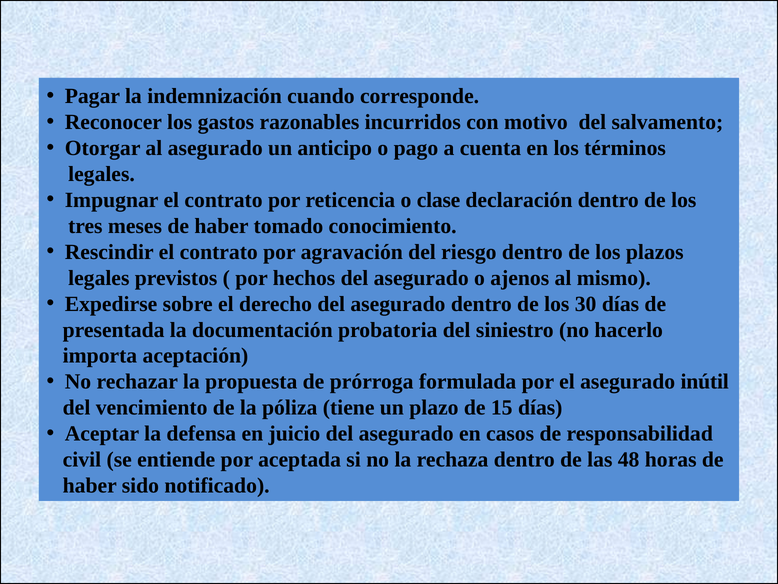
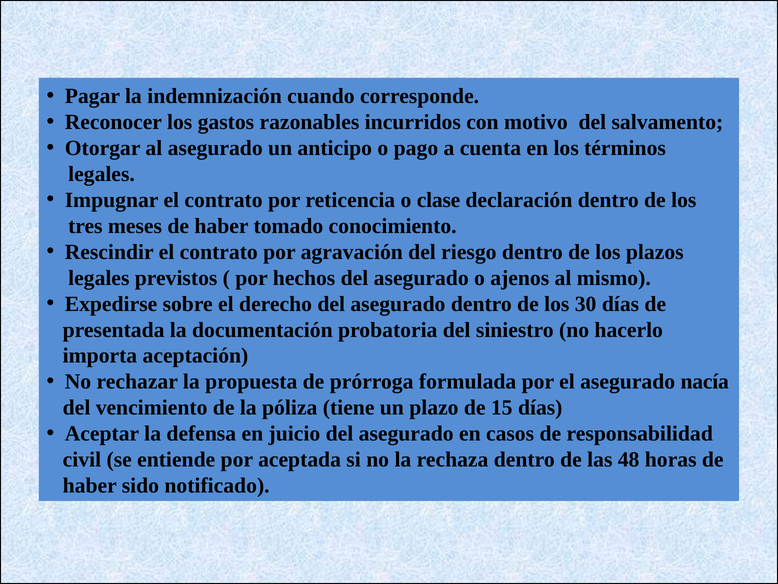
inútil: inútil -> nacía (705, 381)
